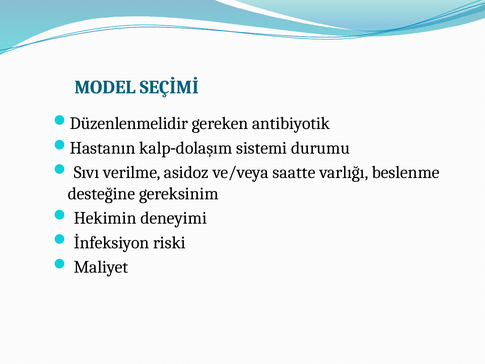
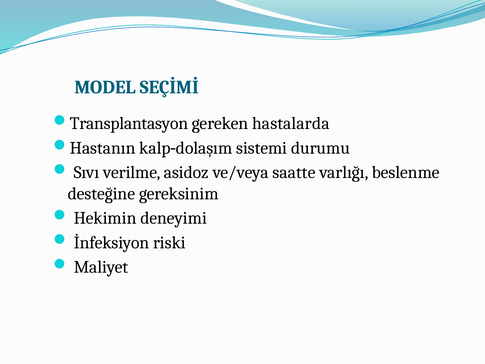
Düzenlenmelidir: Düzenlenmelidir -> Transplantasyon (129, 123)
antibiyotik: antibiyotik -> hastalarda (291, 123)
